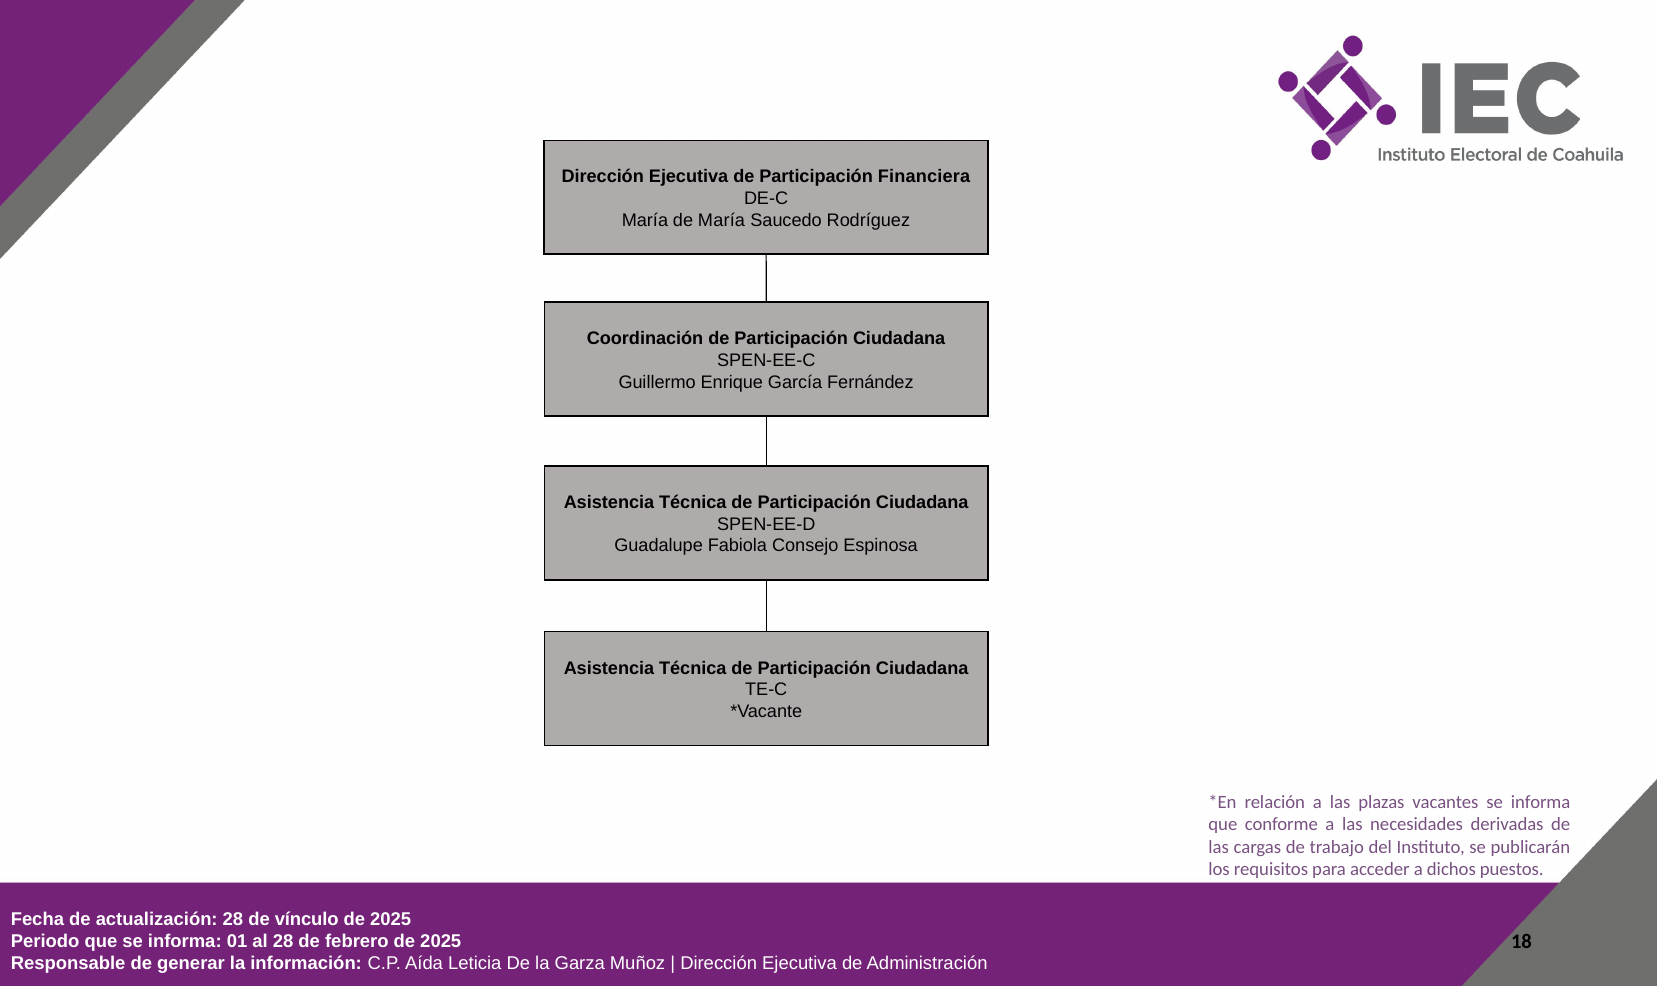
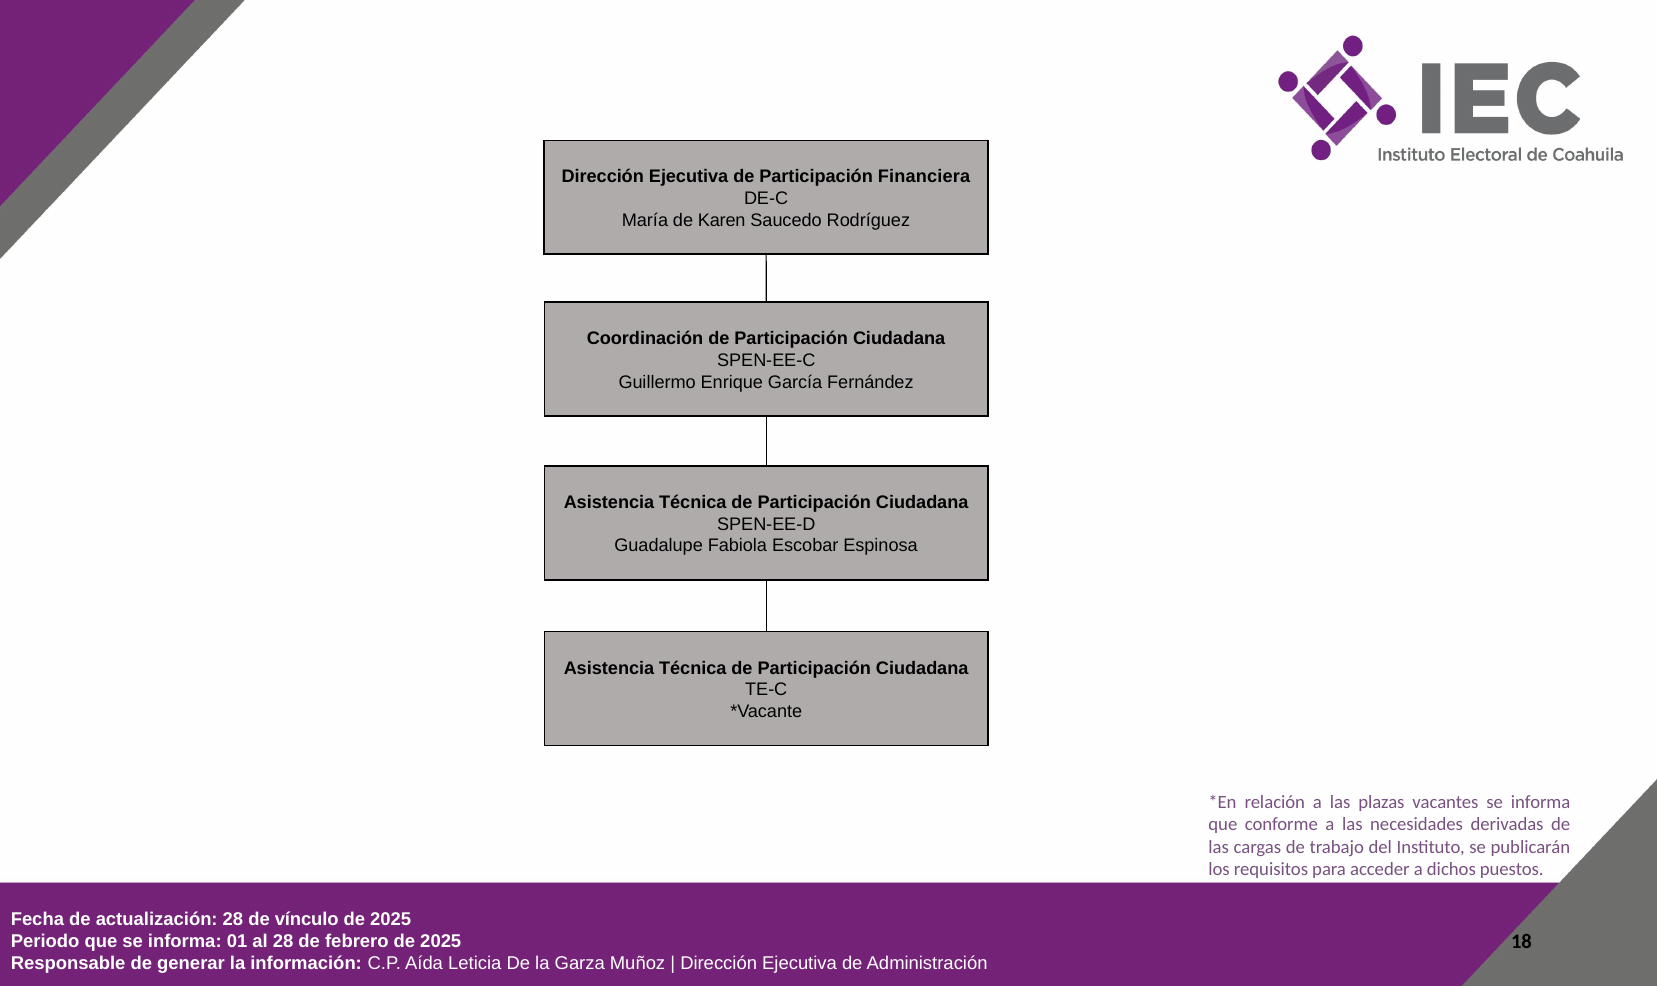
de María: María -> Karen (722, 220)
Consejo: Consejo -> Escobar (805, 546)
